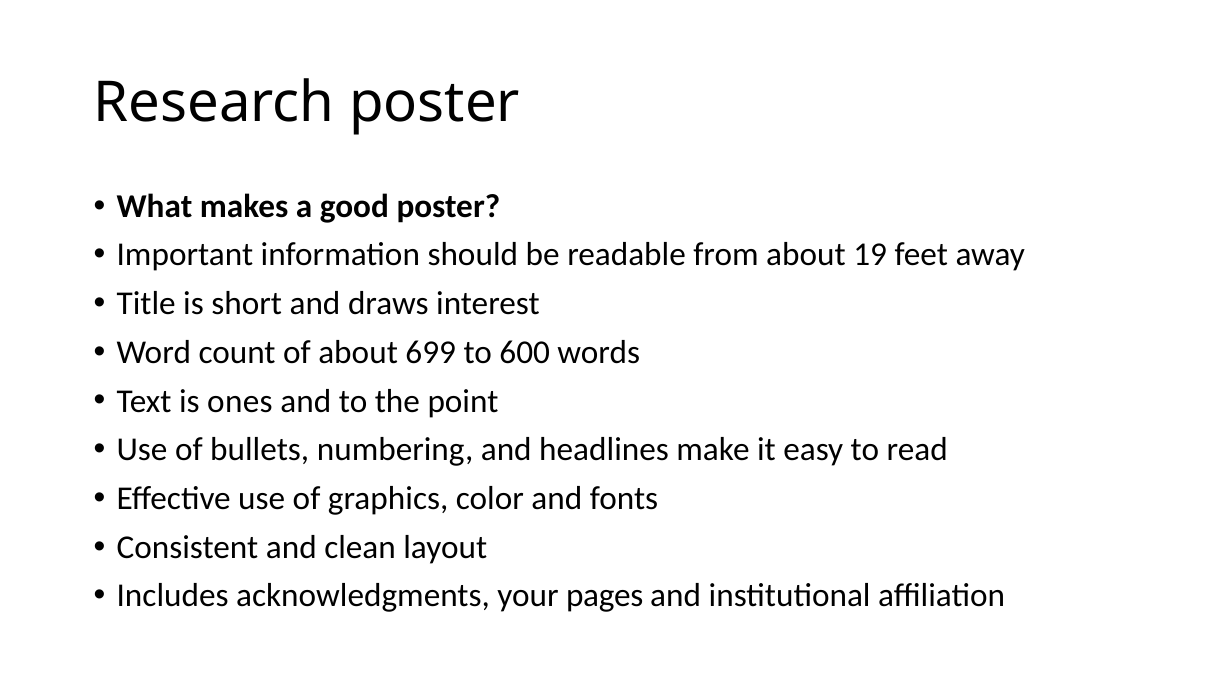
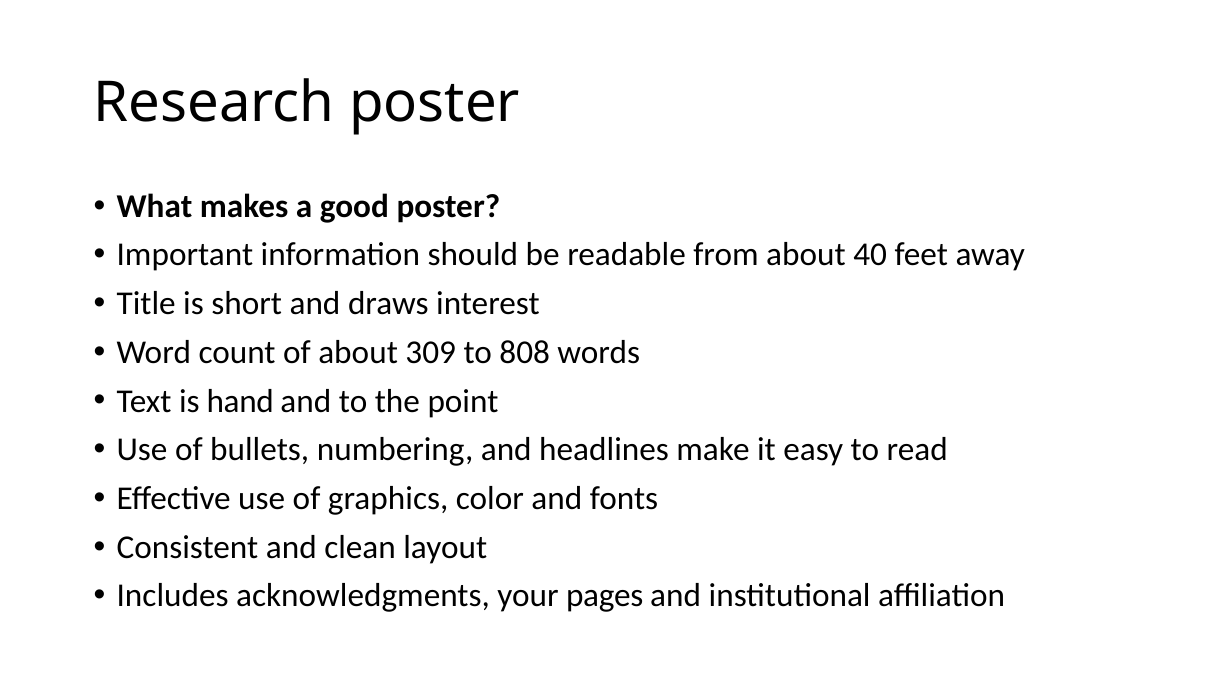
19: 19 -> 40 (870, 255)
699: 699 -> 309 (431, 352)
600: 600 -> 808 (525, 352)
ones: ones -> hand (240, 401)
